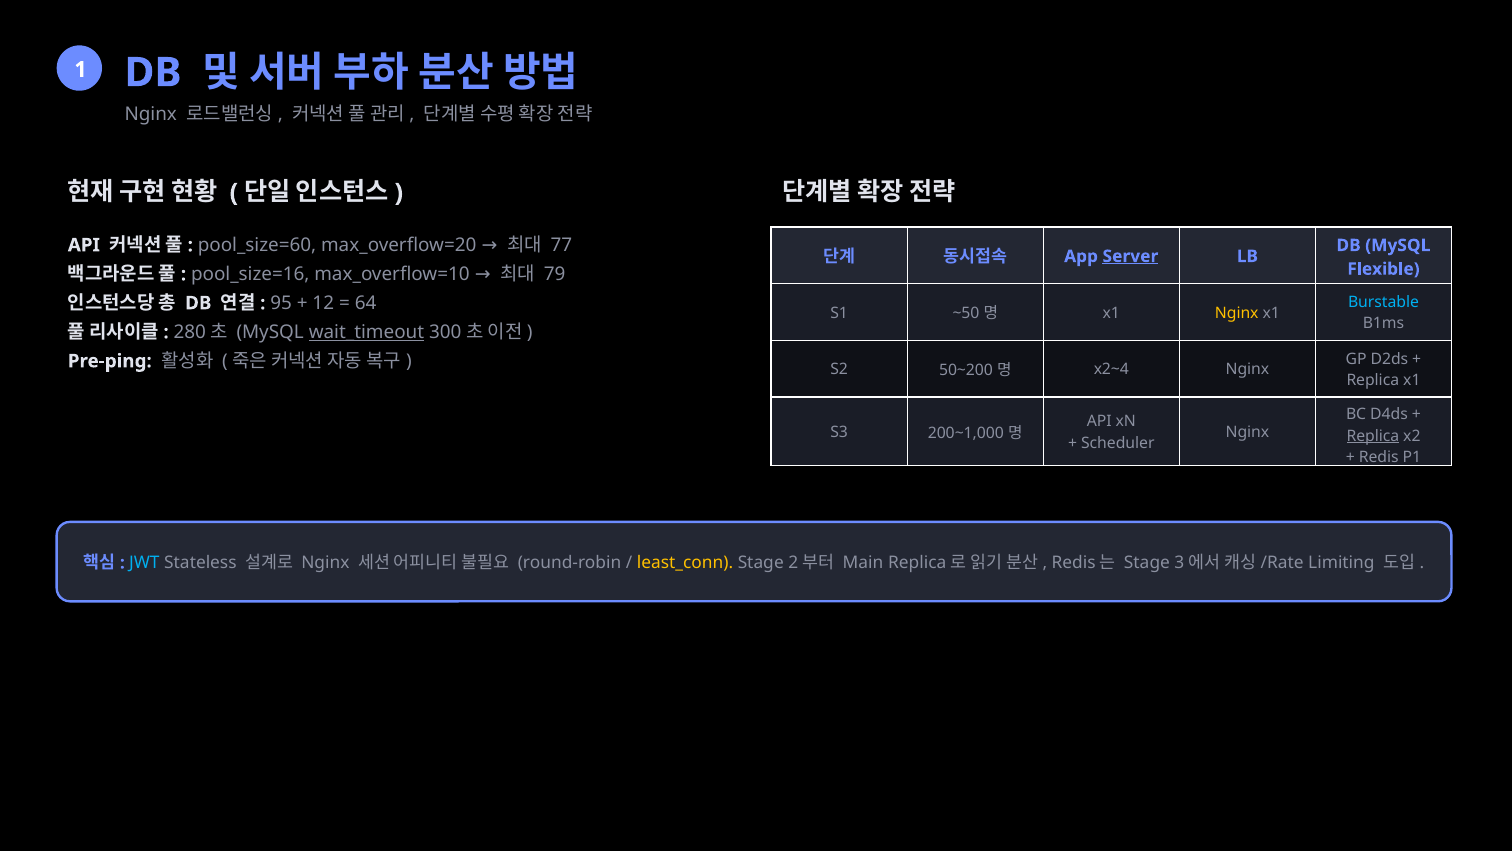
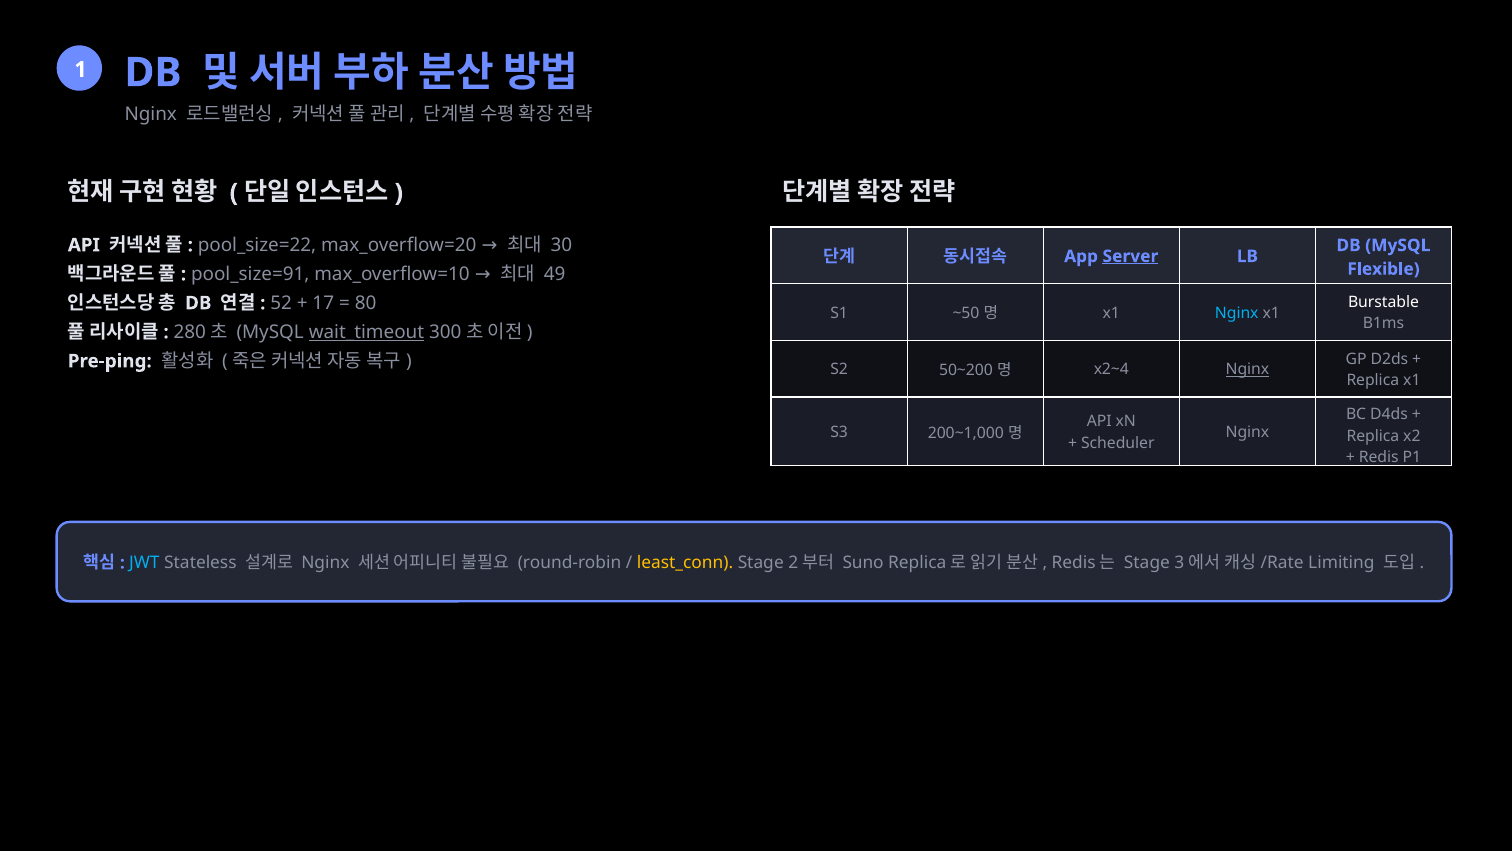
pool_size=60: pool_size=60 -> pool_size=22 (257, 245)
77: 77 -> 30 (561, 245)
pool_size=16: pool_size=16 -> pool_size=91 (250, 274)
79: 79 -> 49 (555, 274)
95: 95 -> 52 (281, 303)
12: 12 -> 17 (323, 303)
64: 64 -> 80 (366, 303)
Burstable colour: light blue -> white (1383, 302)
Nginx colour: yellow -> light blue (1237, 313)
Nginx underline: none -> present (1247, 369)
Replica underline: present -> none (1373, 436)
Main: Main -> Suno (863, 562)
